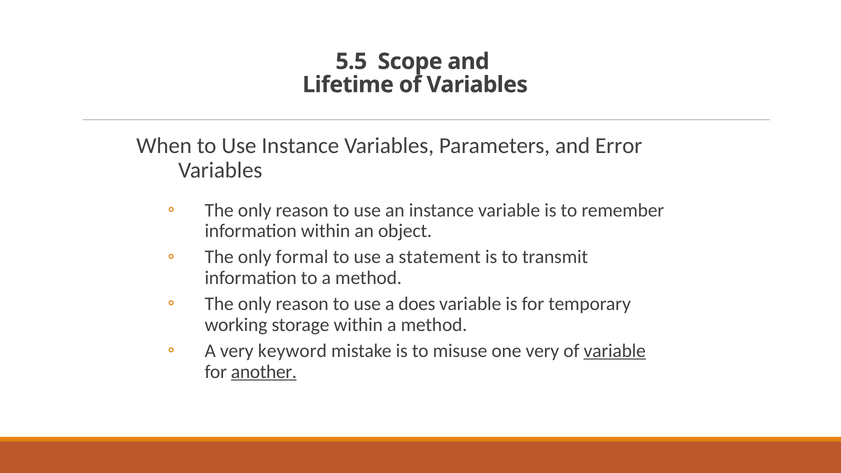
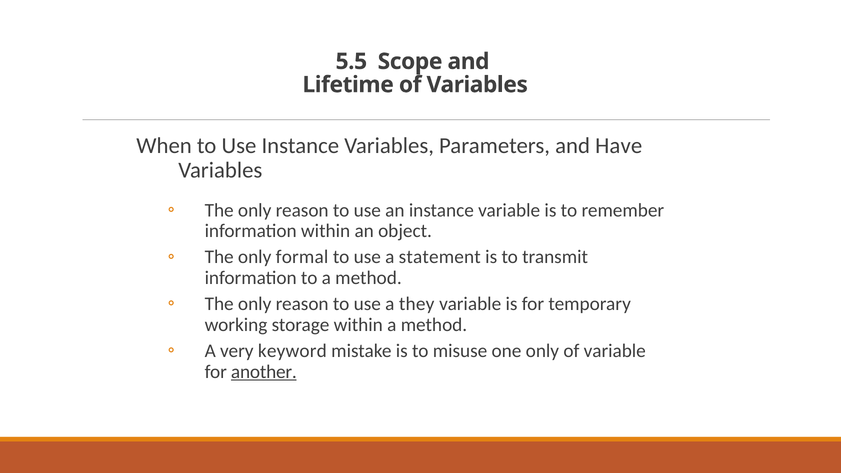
Error: Error -> Have (619, 146)
does: does -> they (417, 304)
one very: very -> only (542, 351)
variable underline: present -> none (615, 351)
